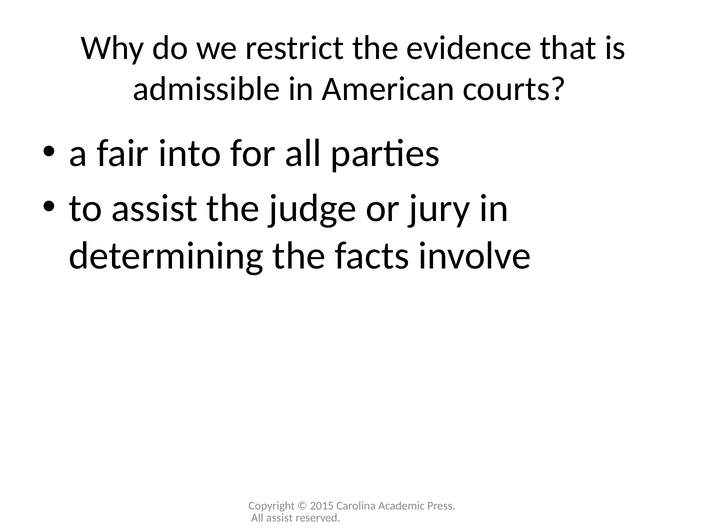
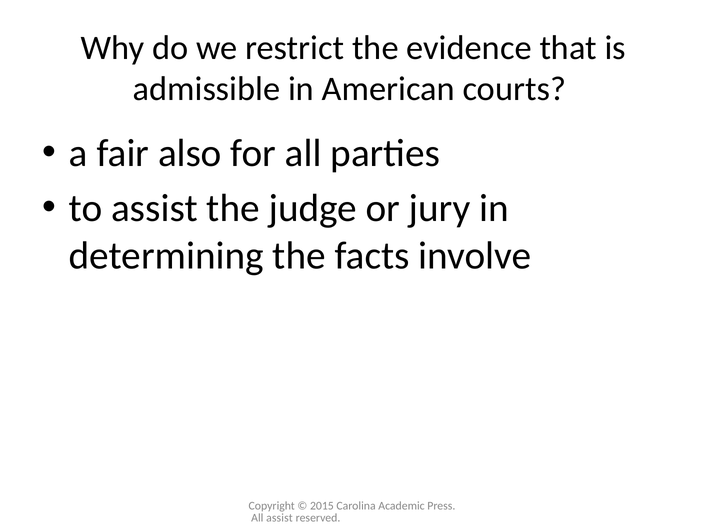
into: into -> also (190, 154)
